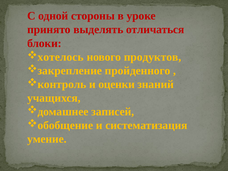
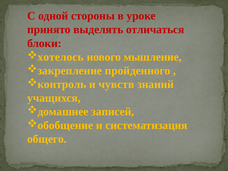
продуктов: продуктов -> мышление (153, 57)
оценки: оценки -> чувств (116, 84)
умение: умение -> общего (47, 139)
